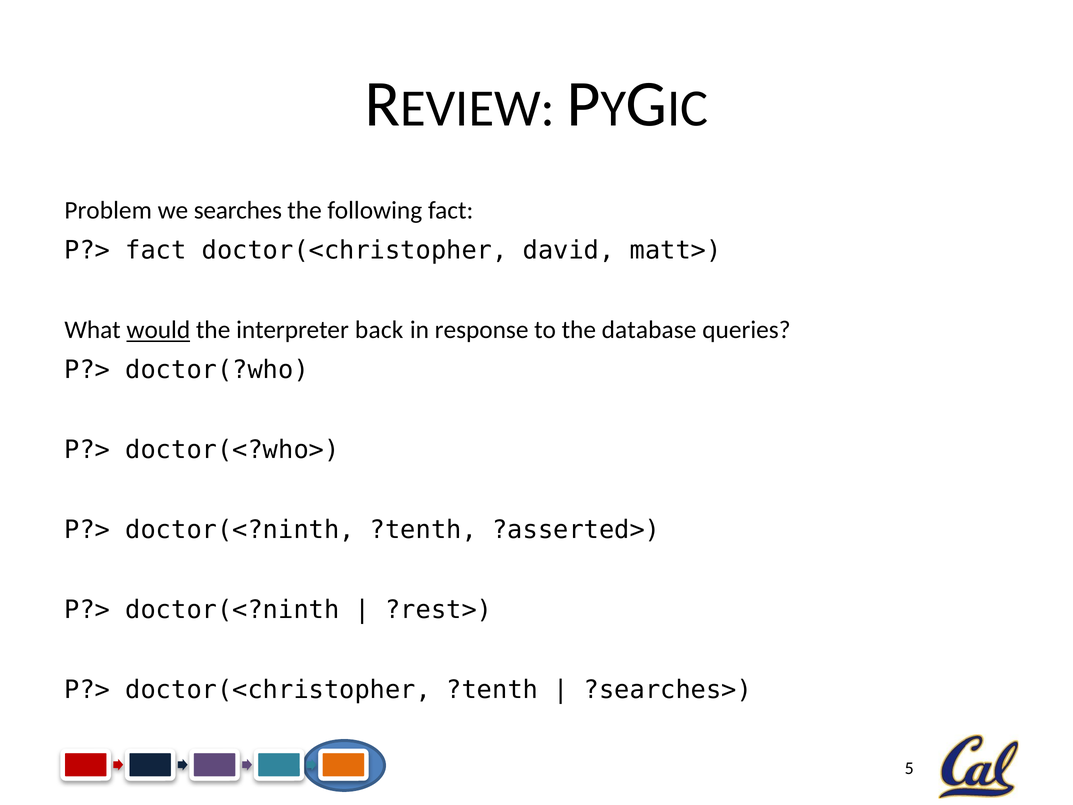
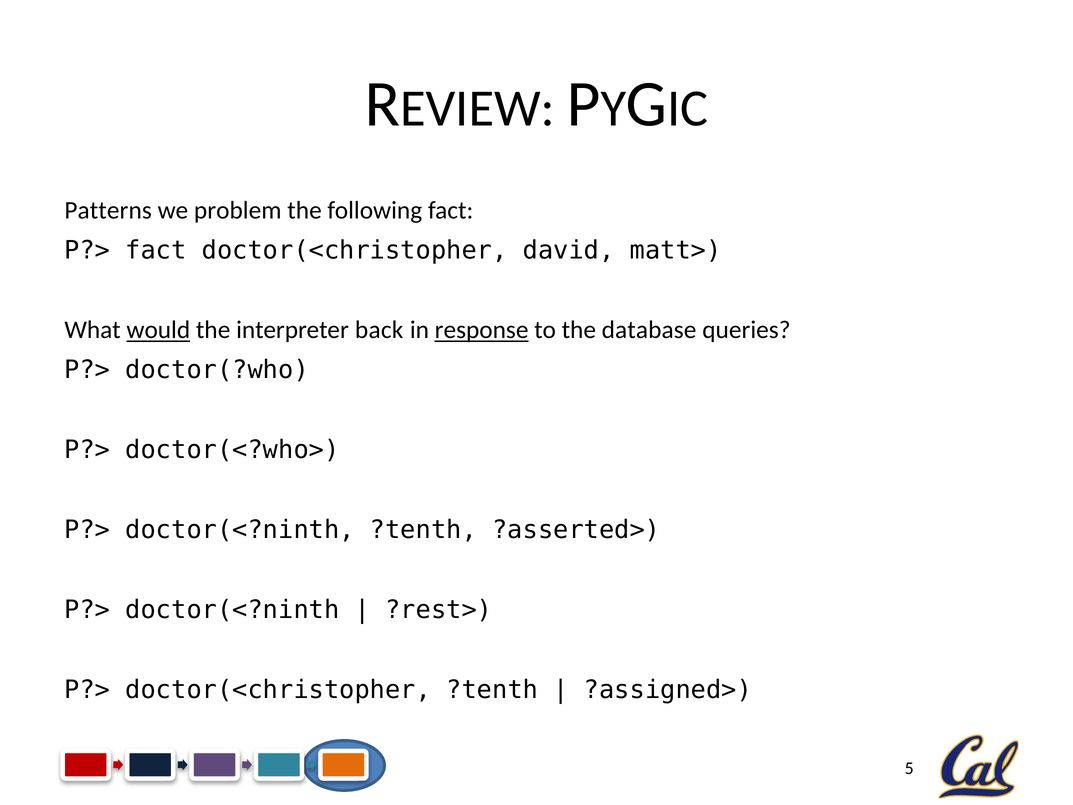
Problem: Problem -> Patterns (108, 210)
searches: searches -> problem (238, 210)
response underline: none -> present (482, 330)
?searches>: ?searches> -> ?assigned> (668, 690)
